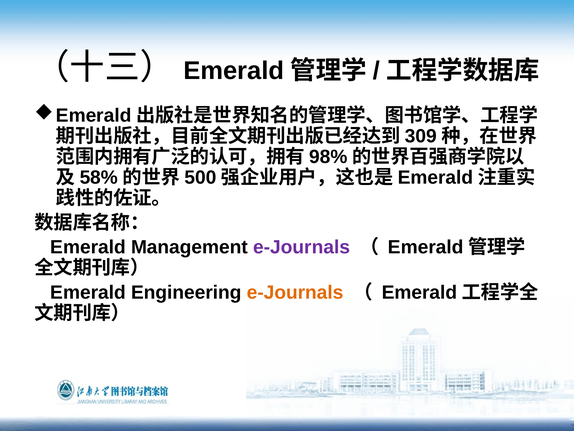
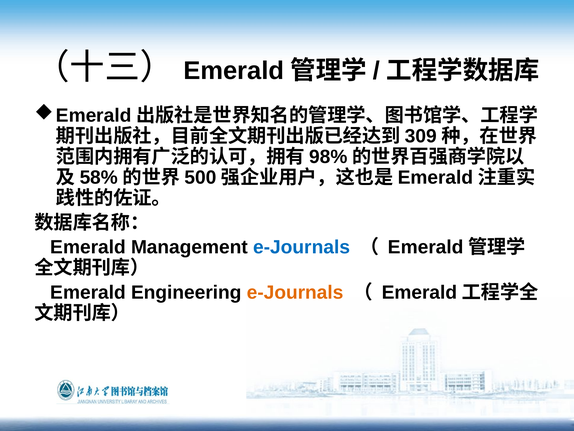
e-Journals colour: purple -> blue (302, 247)
